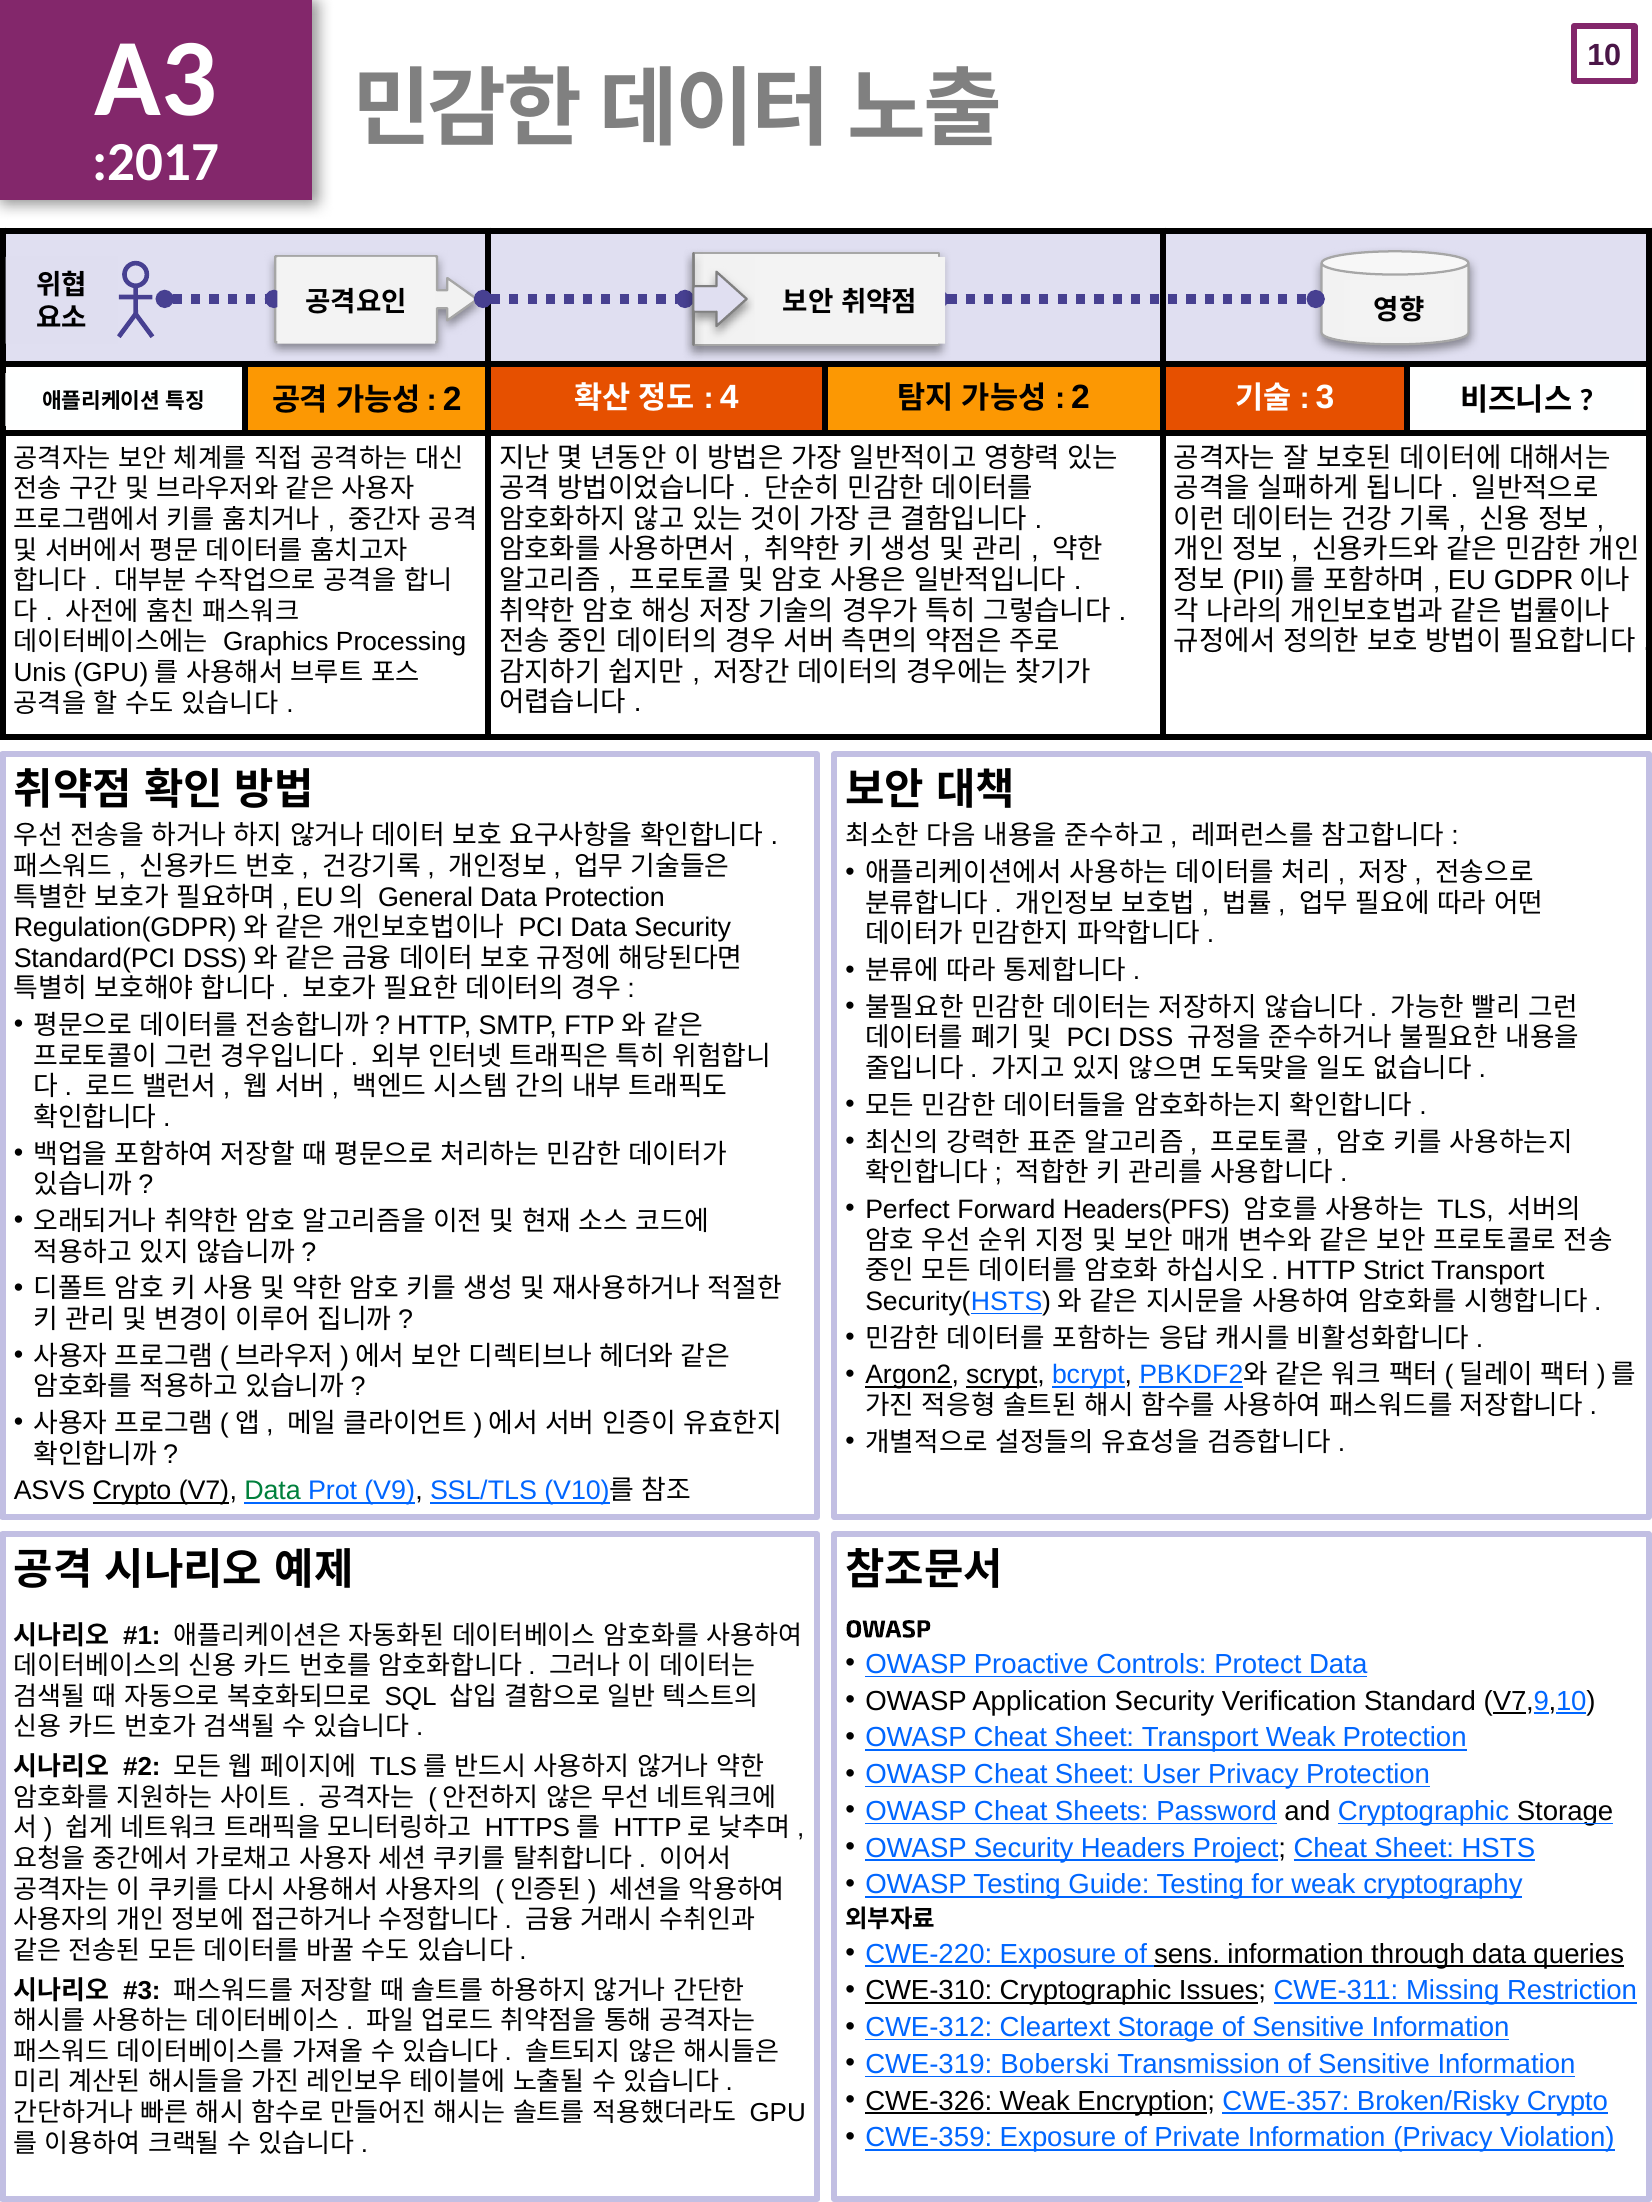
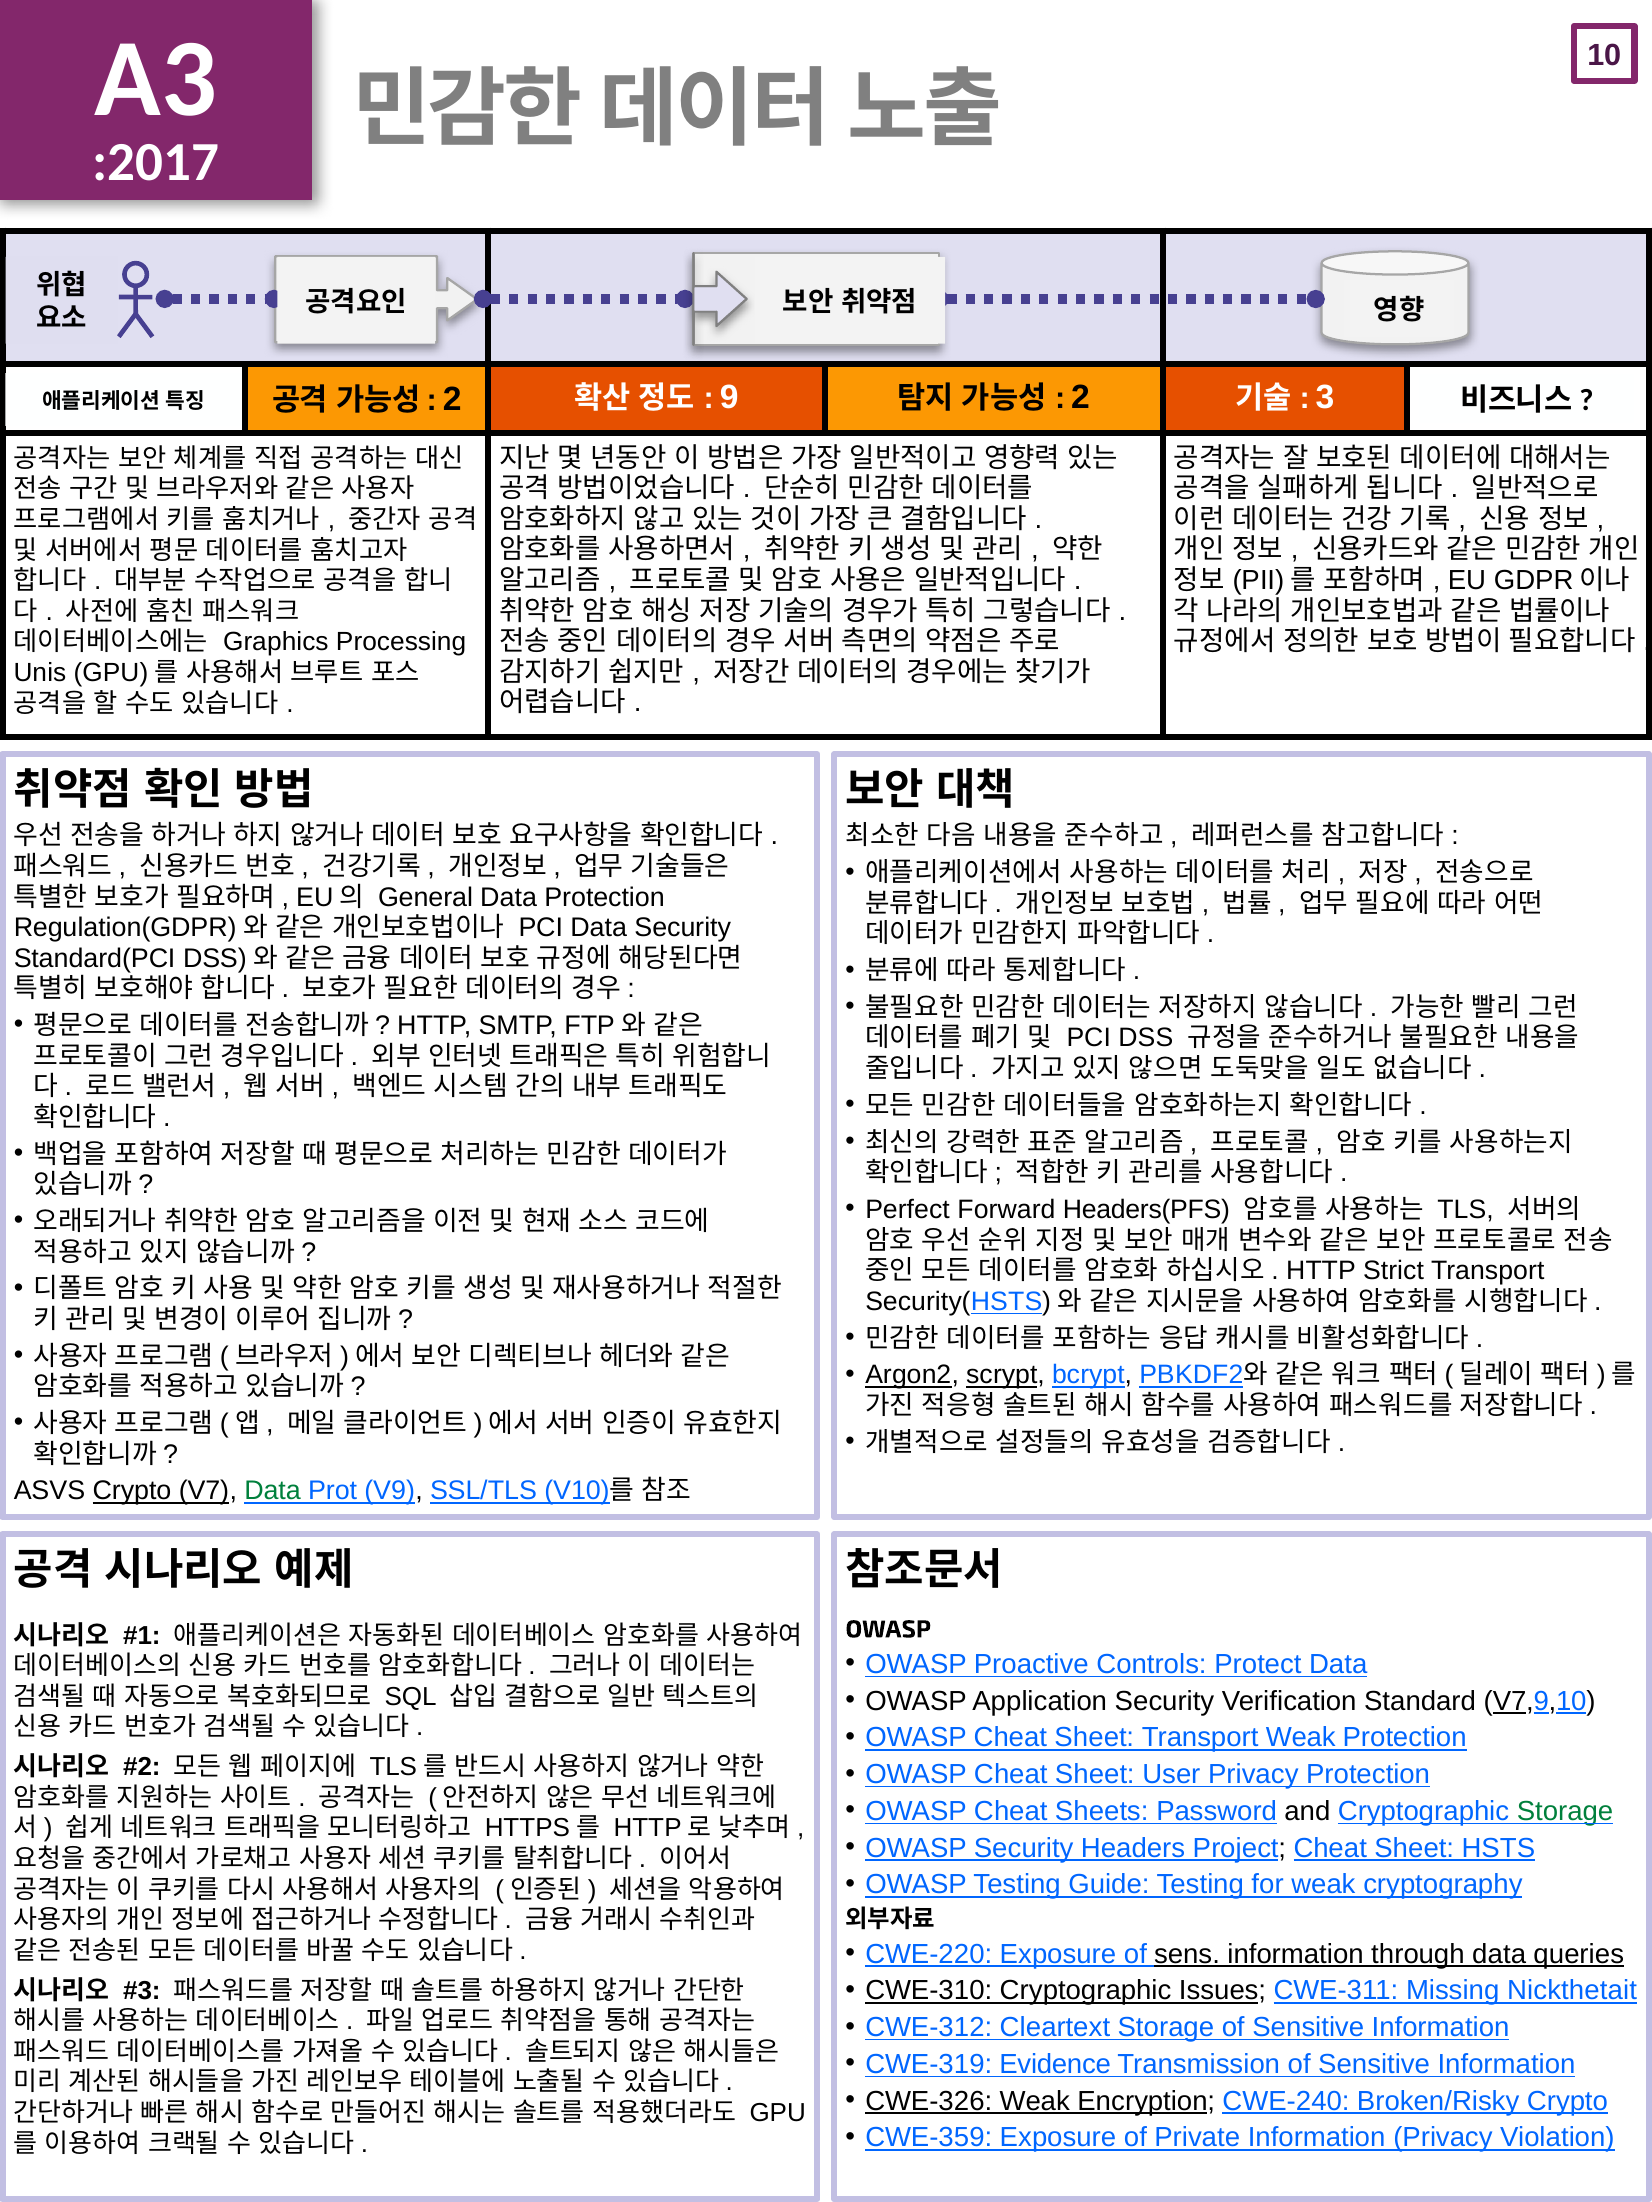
4: 4 -> 9 (729, 397)
Storage colour: black -> green (1565, 1812)
Restriction: Restriction -> Nickthetait (1572, 1991)
Boberski: Boberski -> Evidence (1055, 2065)
CWE-357: CWE-357 -> CWE-240 (1286, 2102)
